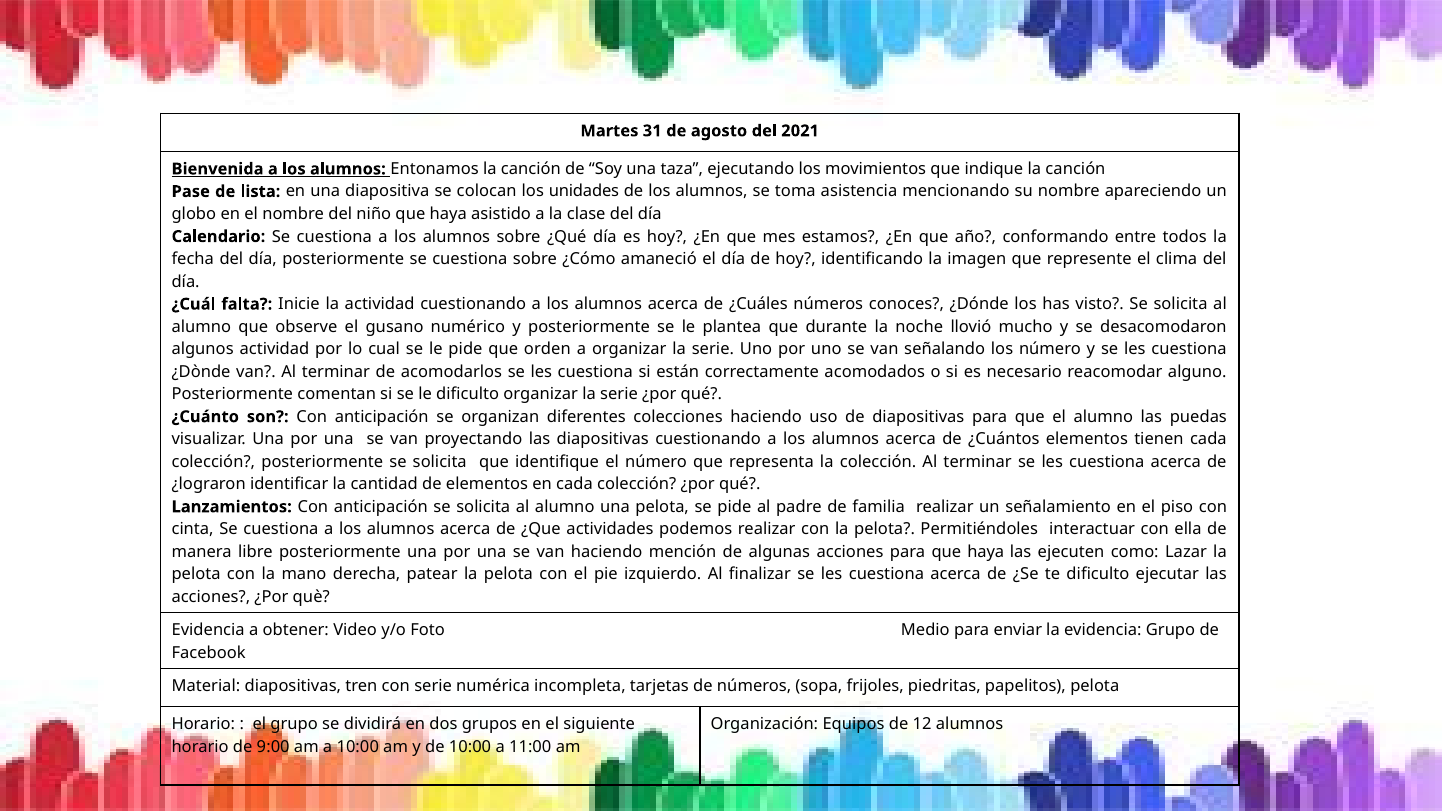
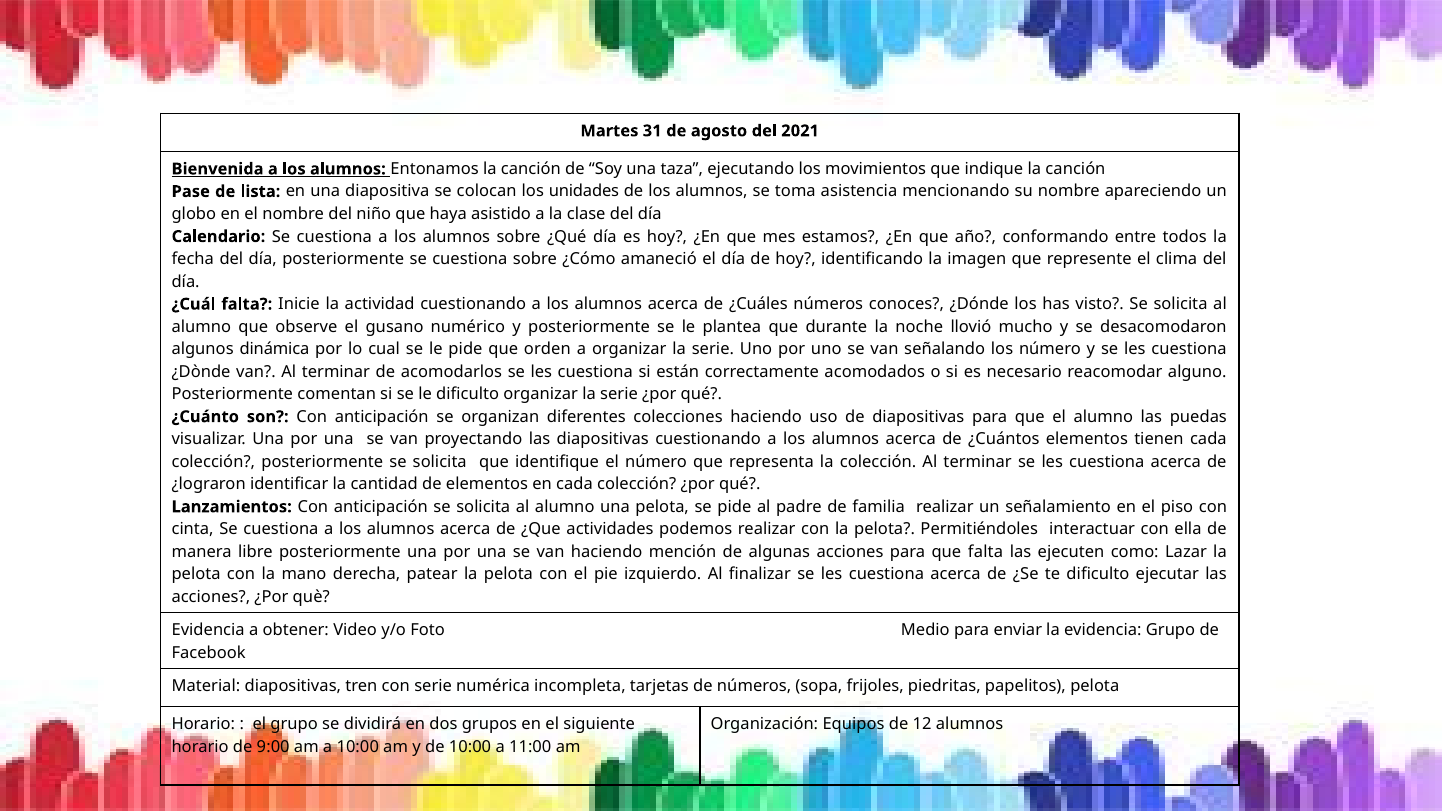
algunos actividad: actividad -> dinámica (275, 349)
para que haya: haya -> falta (986, 552)
